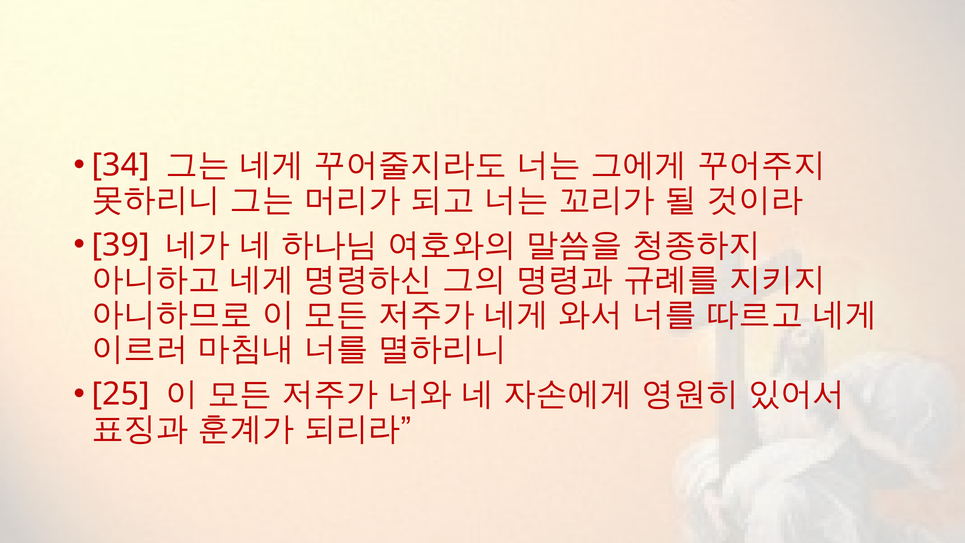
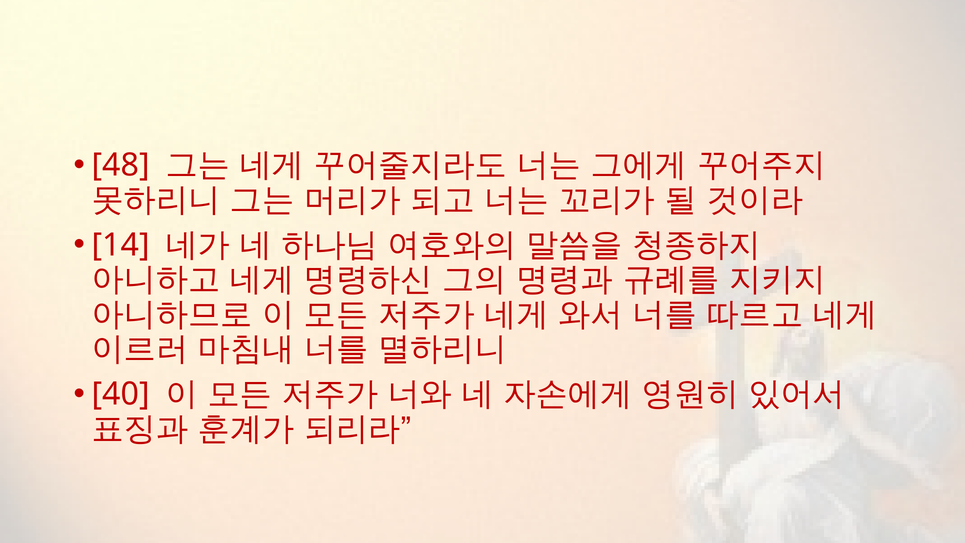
34: 34 -> 48 (121, 165)
39: 39 -> 14 (121, 245)
25: 25 -> 40 (121, 394)
